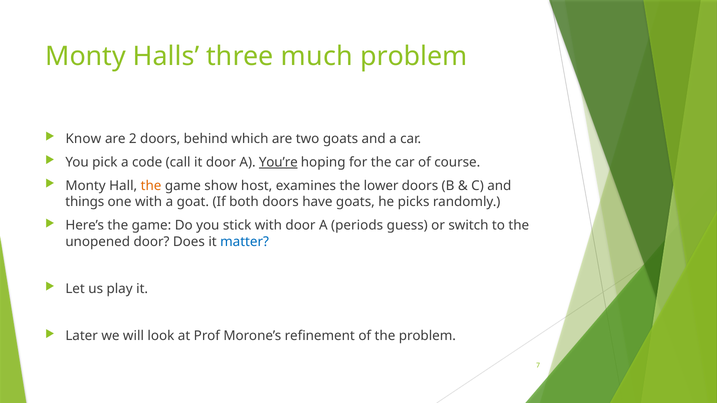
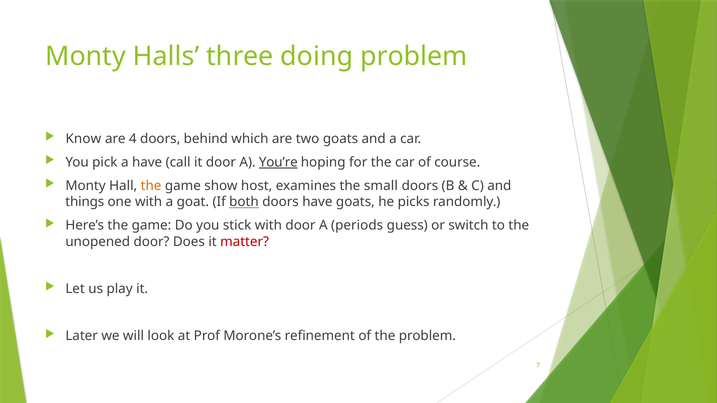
much: much -> doing (317, 57)
2: 2 -> 4 (133, 139)
a code: code -> have (147, 162)
lower: lower -> small (381, 186)
both underline: none -> present (244, 202)
matter colour: blue -> red (245, 242)
